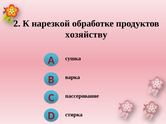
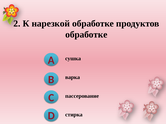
хозяйству: хозяйству -> обработке (86, 35)
